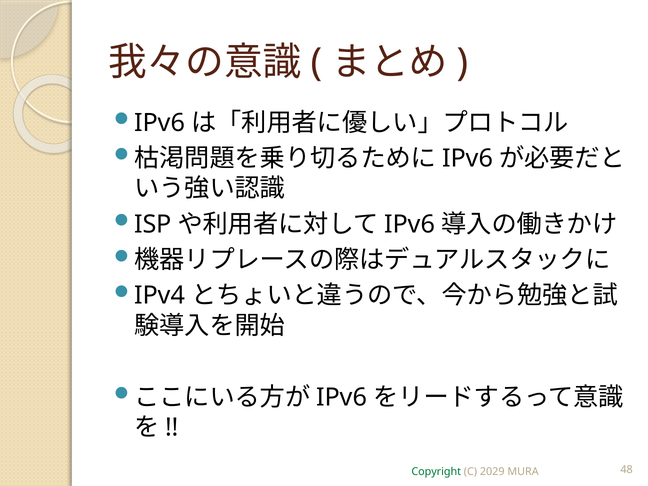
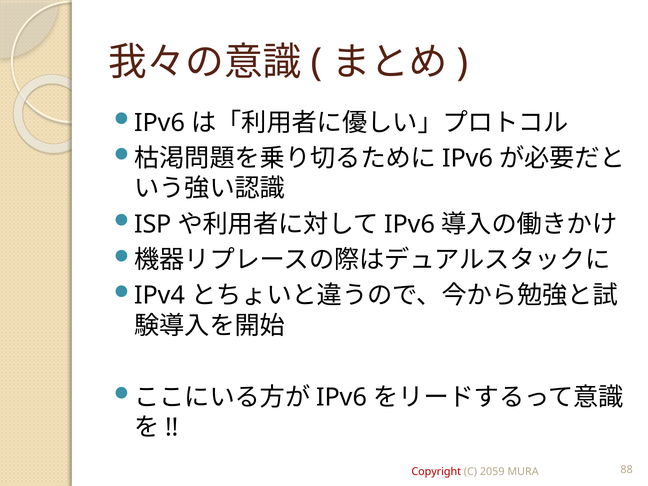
Copyright colour: green -> red (436, 472)
2029: 2029 -> 2059 (492, 472)
48: 48 -> 88 (627, 470)
